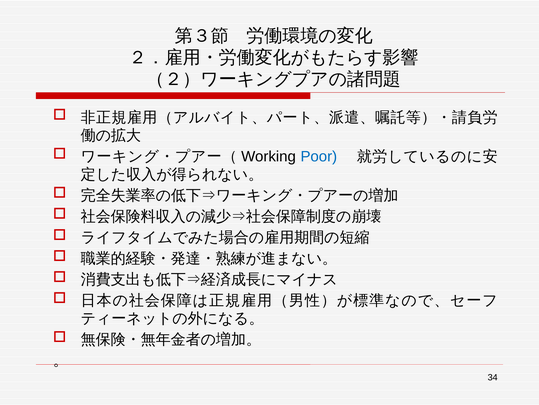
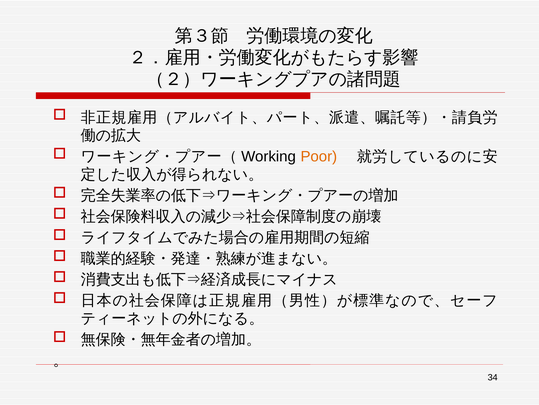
Poor colour: blue -> orange (319, 156)
